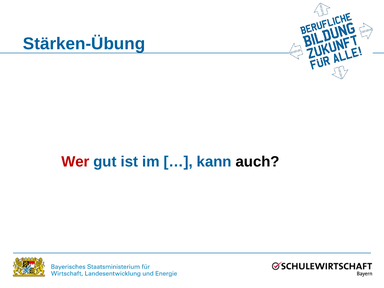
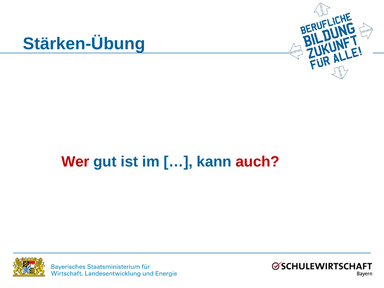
auch colour: black -> red (258, 162)
